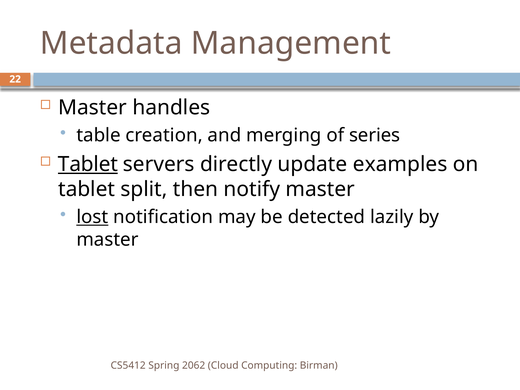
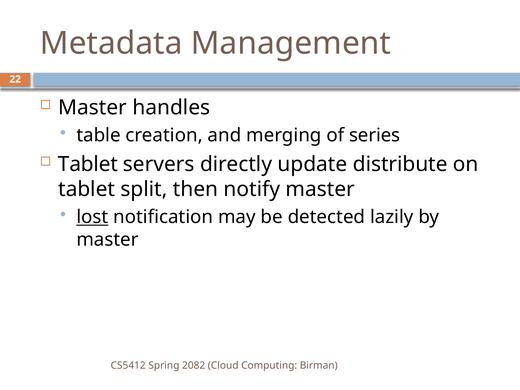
Tablet underline: present -> none (88, 164)
examples: examples -> distribute (400, 164)
2062: 2062 -> 2082 (194, 366)
